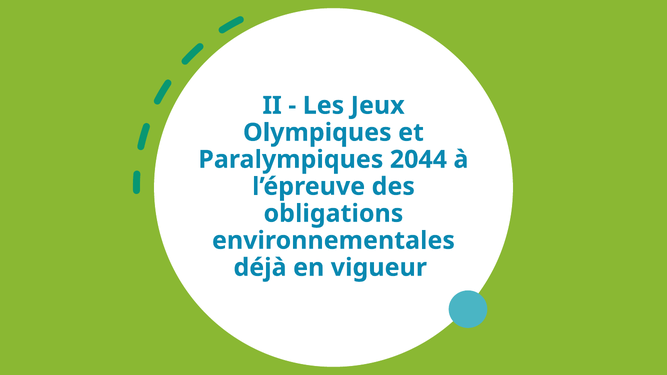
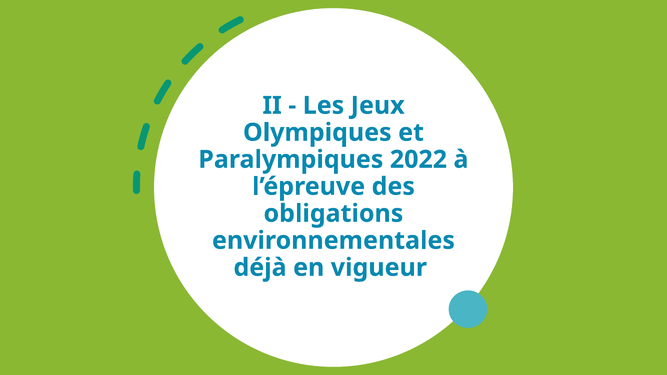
2044: 2044 -> 2022 (418, 160)
